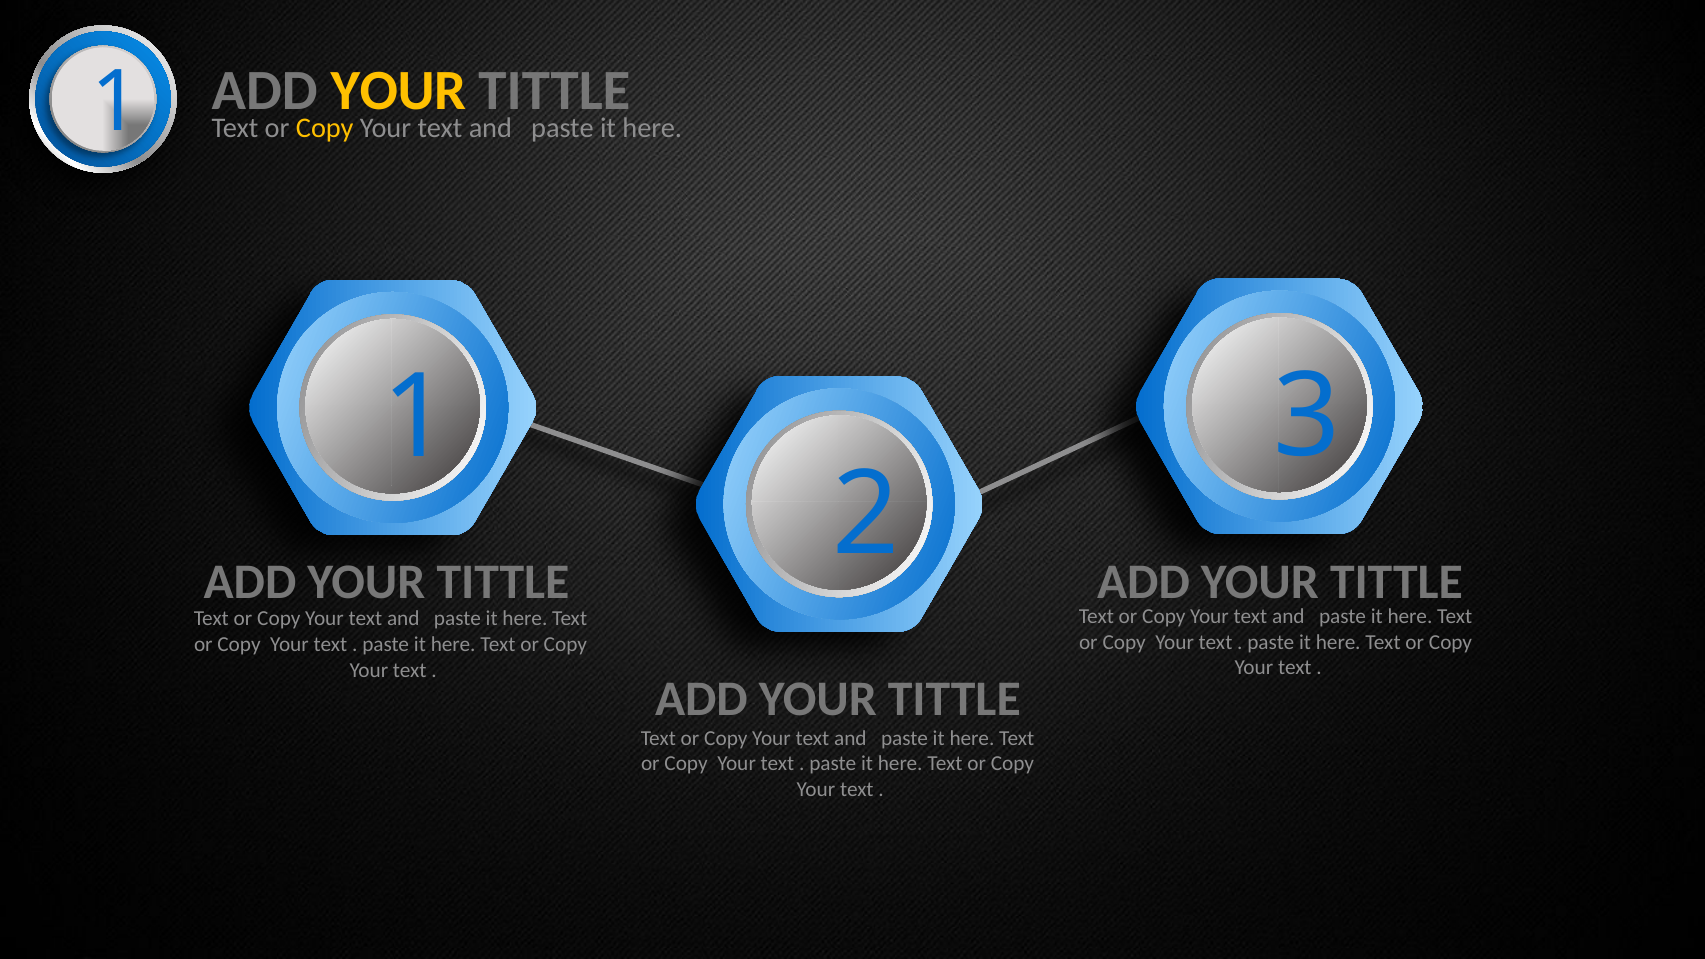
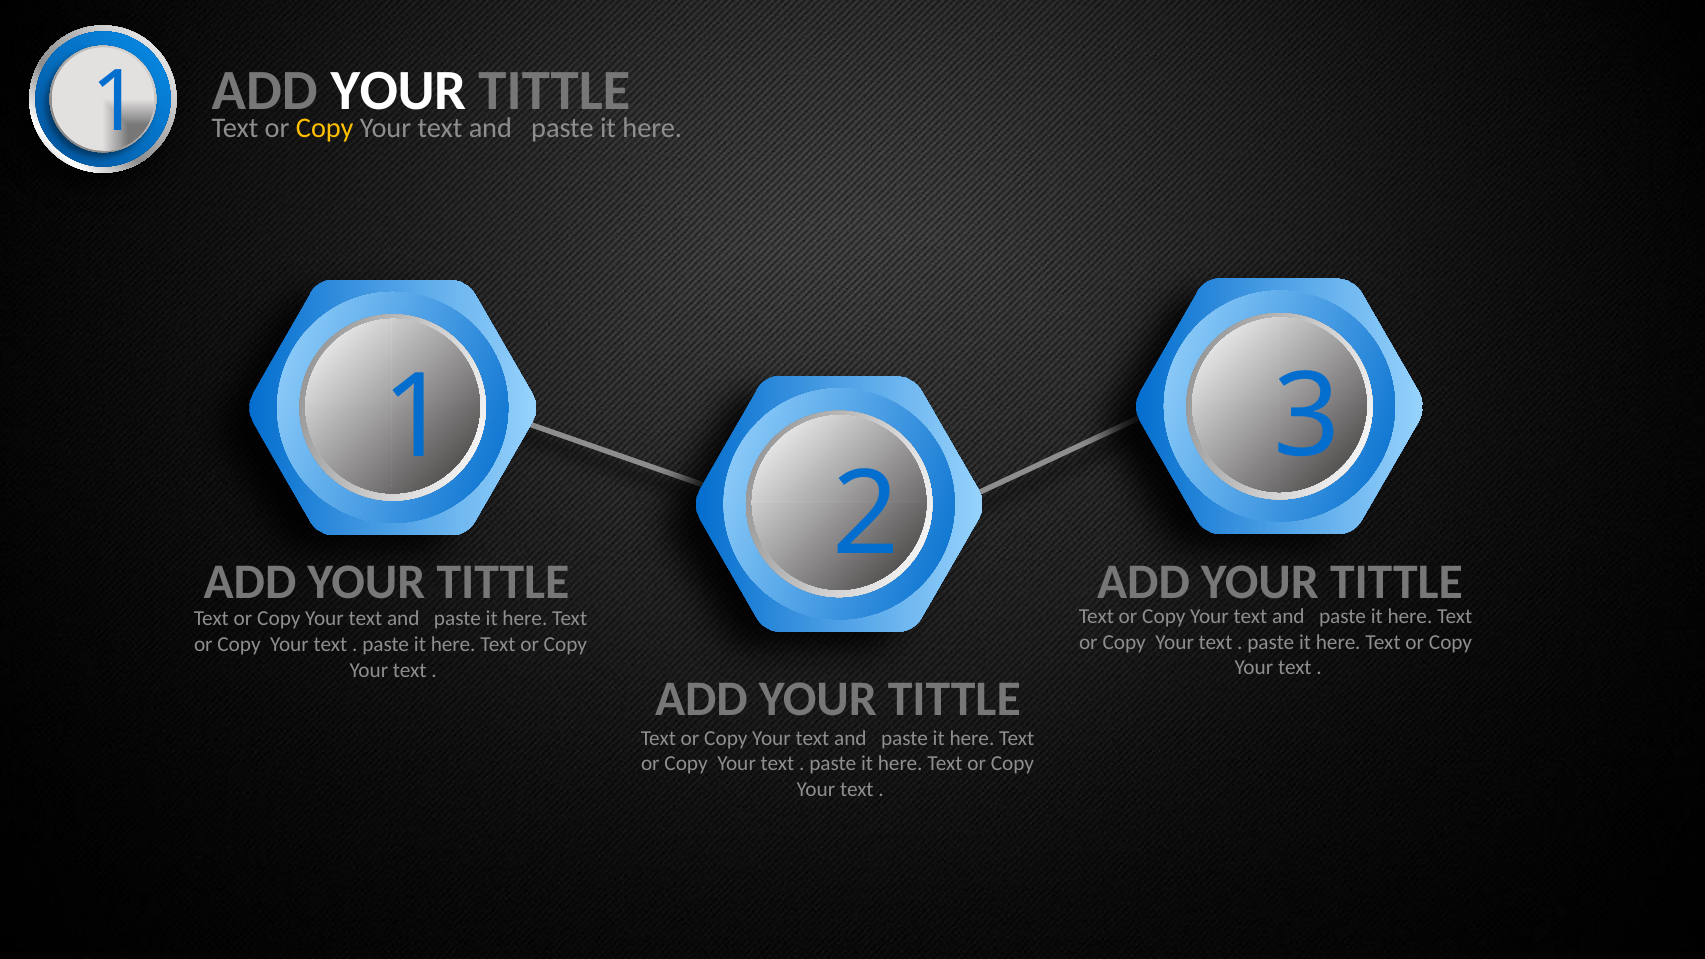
YOUR colour: yellow -> white (398, 90)
